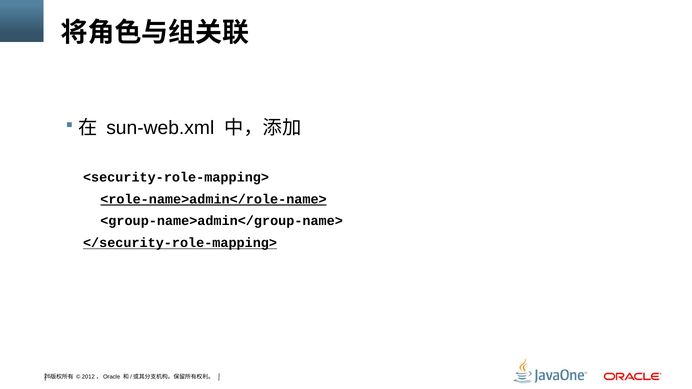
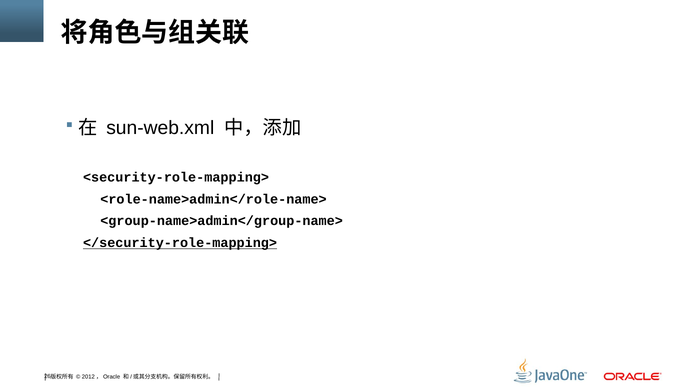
<role-name>admin</role-name> underline: present -> none (214, 199)
